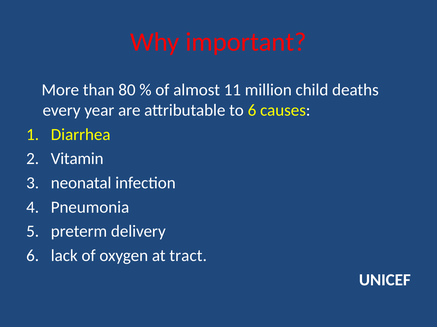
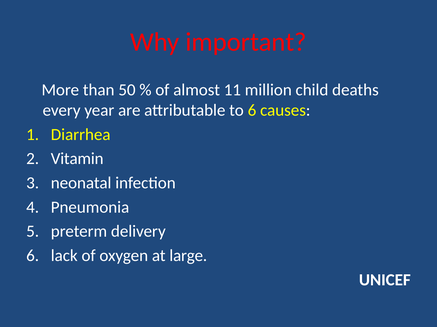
80: 80 -> 50 (127, 90)
tract: tract -> large (188, 256)
